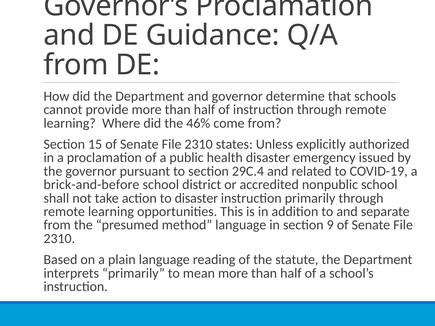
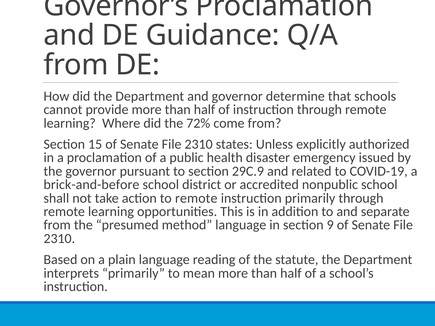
46%: 46% -> 72% (198, 123)
29C.4: 29C.4 -> 29C.9 (248, 171)
to disaster: disaster -> remote (196, 198)
